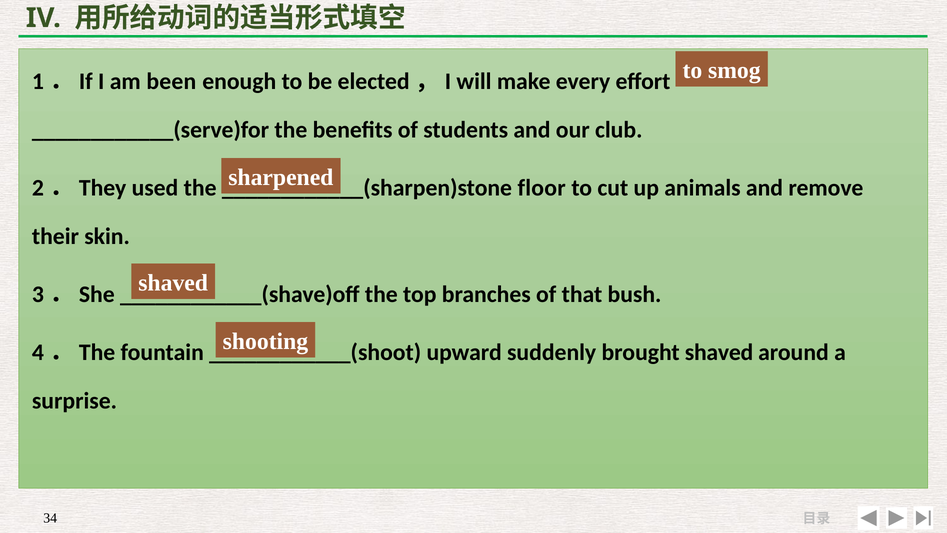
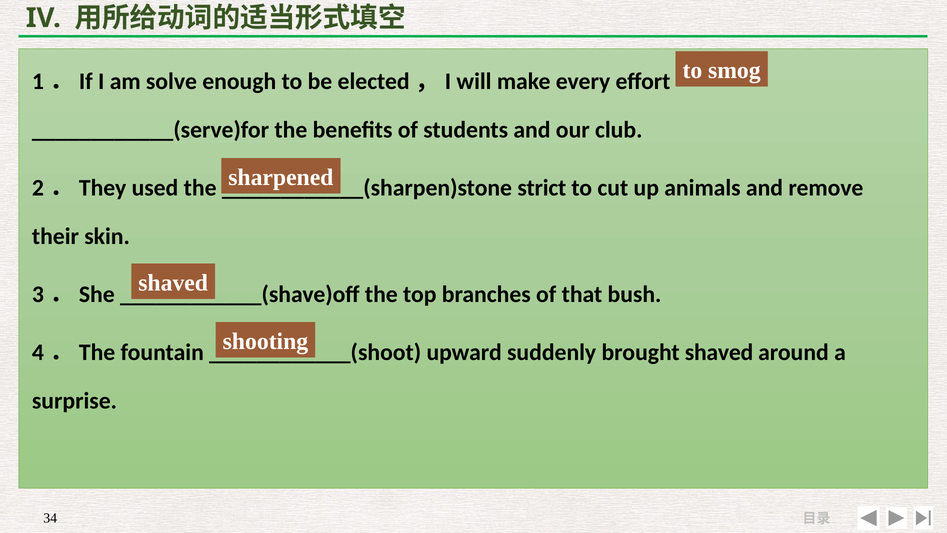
been: been -> solve (171, 81)
floor: floor -> strict (542, 188)
